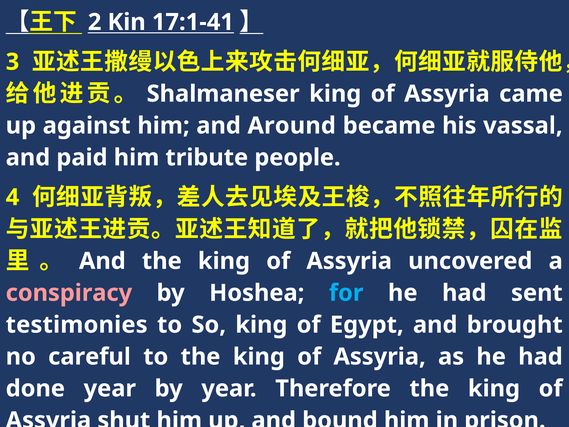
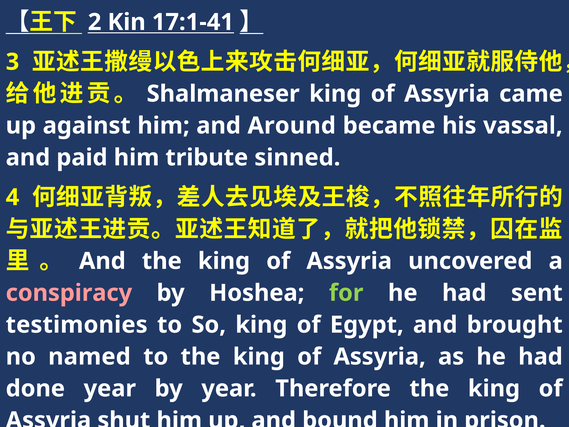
people: people -> sinned (297, 157)
for colour: light blue -> light green (346, 293)
careful: careful -> named (89, 356)
